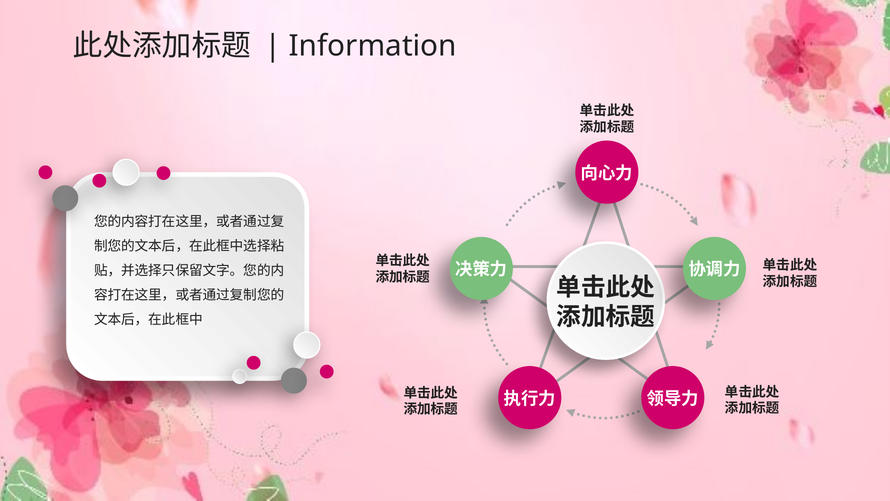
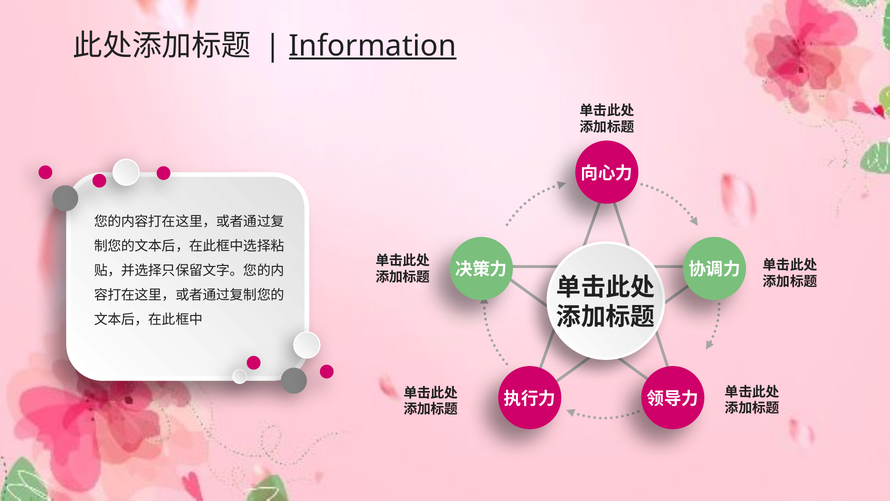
Information underline: none -> present (373, 46)
